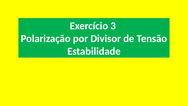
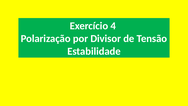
3: 3 -> 4 (113, 26)
